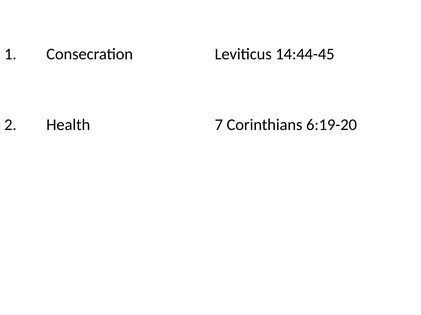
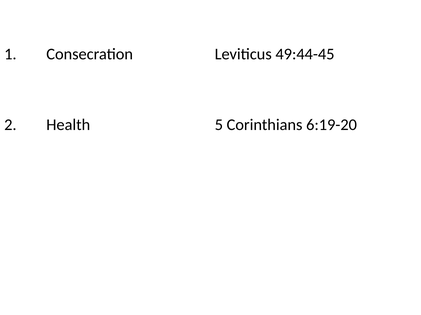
14:44-45: 14:44-45 -> 49:44-45 (305, 54)
7: 7 -> 5 (219, 125)
